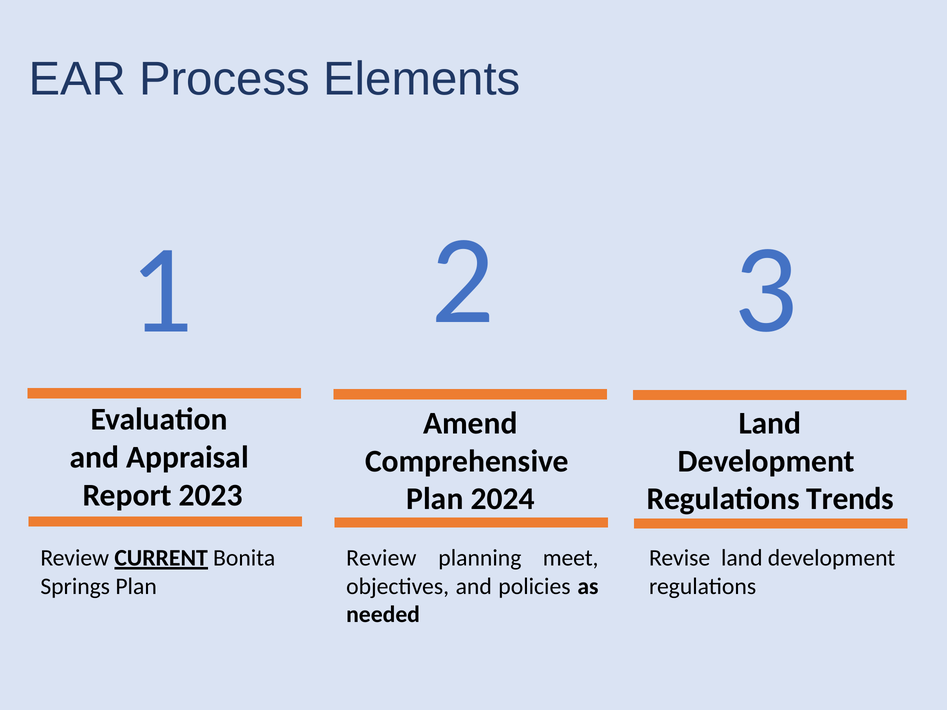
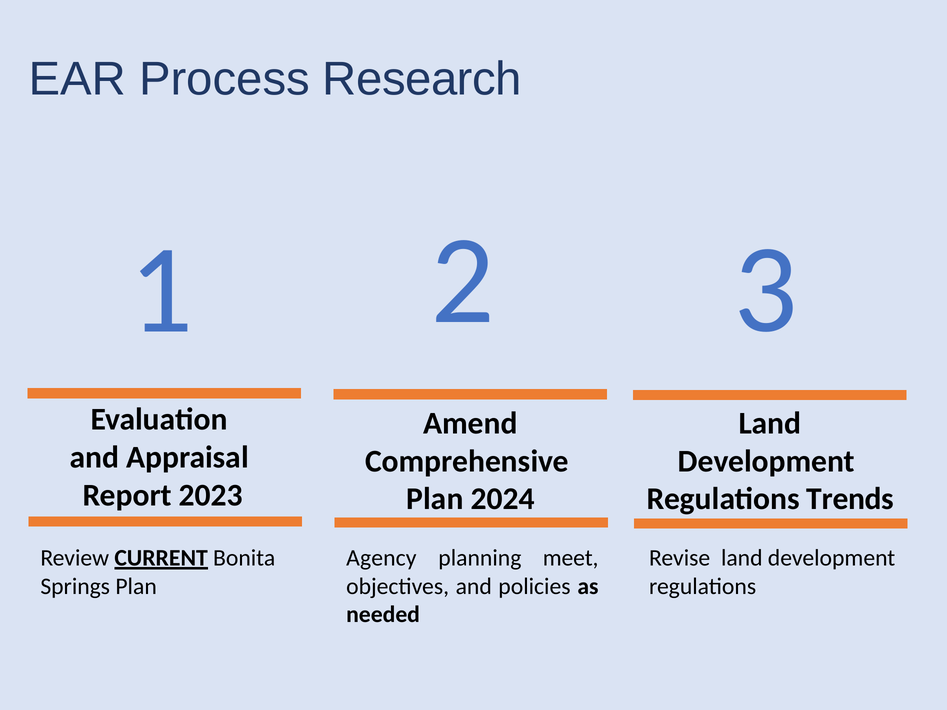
Elements: Elements -> Research (422, 79)
Review: Review -> Agency (381, 558)
